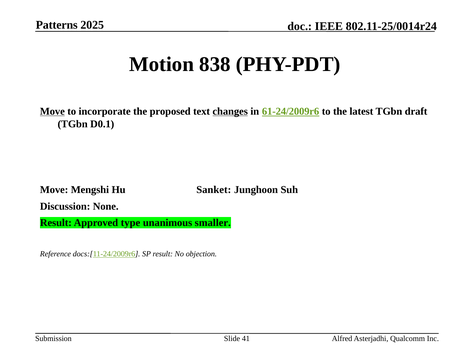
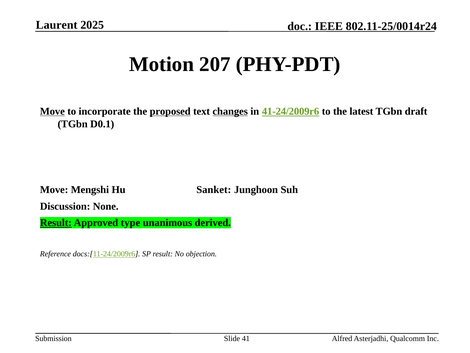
Patterns: Patterns -> Laurent (57, 25)
838: 838 -> 207 (215, 64)
proposed underline: none -> present (170, 111)
61-24/2009r6: 61-24/2009r6 -> 41-24/2009r6 (291, 111)
Result underline: none -> present (56, 222)
smaller: smaller -> derived (213, 222)
